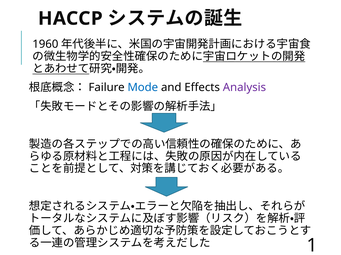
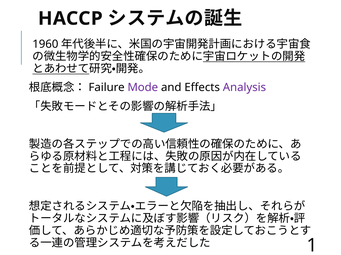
Mode colour: blue -> purple (143, 88)
